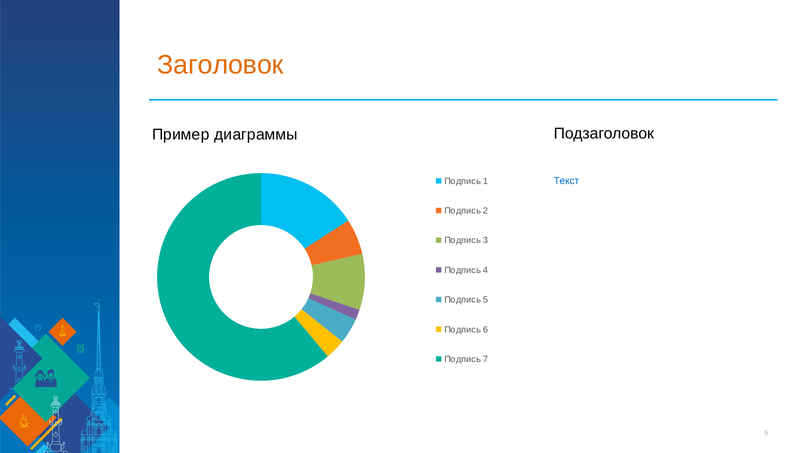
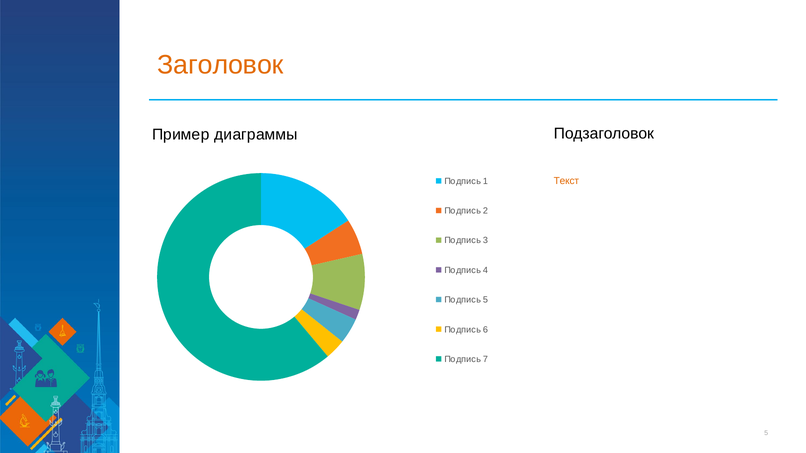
Текст colour: blue -> orange (566, 181)
